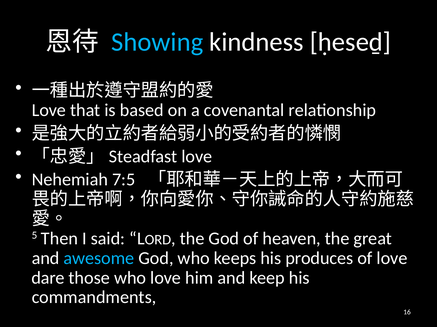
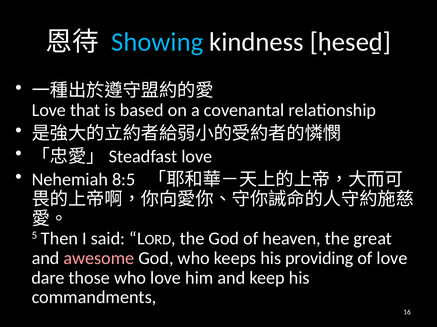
7:5: 7:5 -> 8:5 (124, 180)
awesome colour: light blue -> pink (99, 259)
produces: produces -> providing (319, 259)
